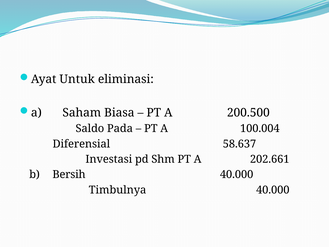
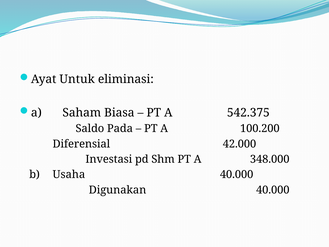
200.500: 200.500 -> 542.375 (248, 113)
100.004: 100.004 -> 100.200 (260, 128)
58.637: 58.637 -> 42.000 (239, 144)
202.661: 202.661 -> 348.000 (270, 159)
Bersih: Bersih -> Usaha (69, 174)
Timbulnya: Timbulnya -> Digunakan (118, 190)
